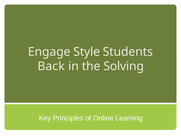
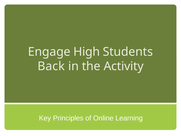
Style: Style -> High (87, 52)
Solving: Solving -> Activity (124, 66)
